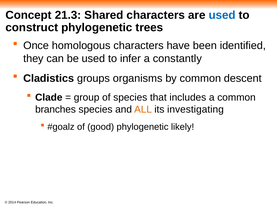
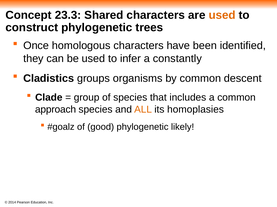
21.3: 21.3 -> 23.3 (68, 15)
used colour: blue -> orange (222, 15)
branches: branches -> approach (56, 110)
investigating: investigating -> homoplasies (195, 110)
